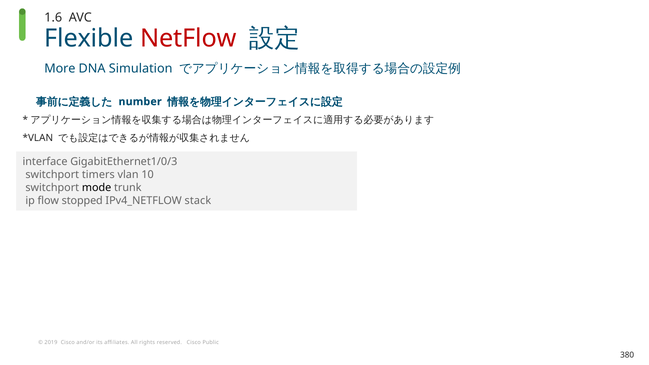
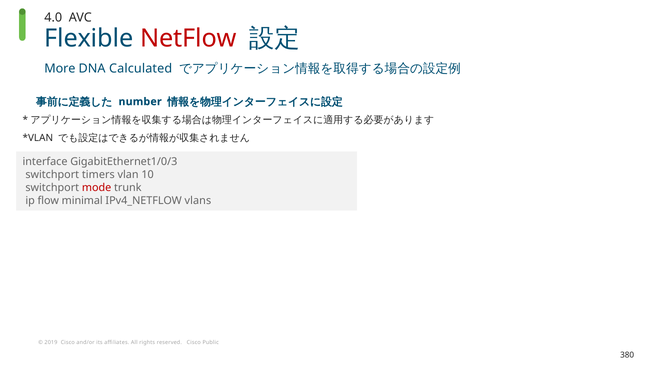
1.6: 1.6 -> 4.0 (53, 18)
Simulation: Simulation -> Calculated (141, 69)
mode colour: black -> red (97, 188)
stopped: stopped -> minimal (82, 201)
stack: stack -> vlans (198, 201)
